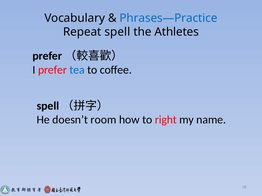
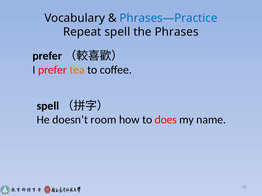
Athletes: Athletes -> Phrases (177, 32)
tea colour: blue -> orange (77, 70)
right: right -> does (166, 120)
